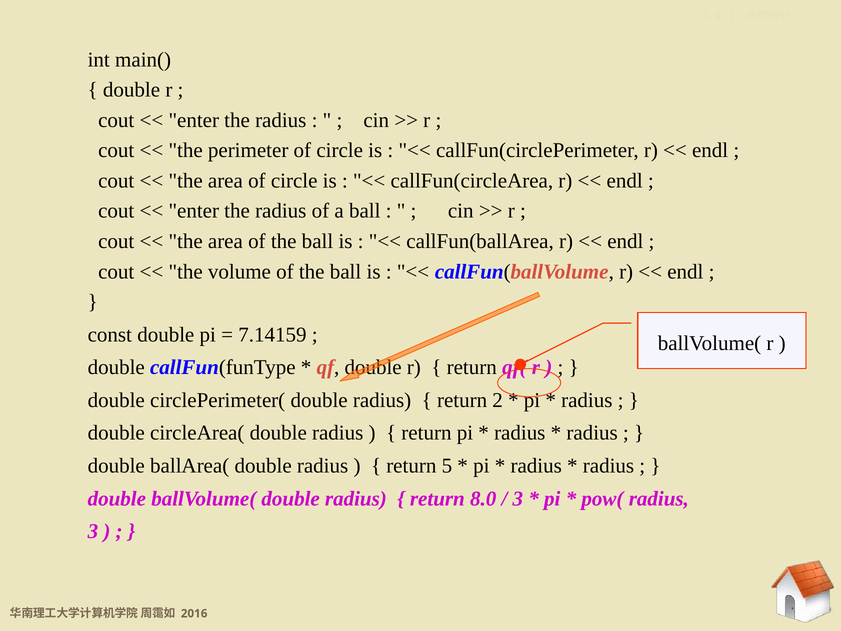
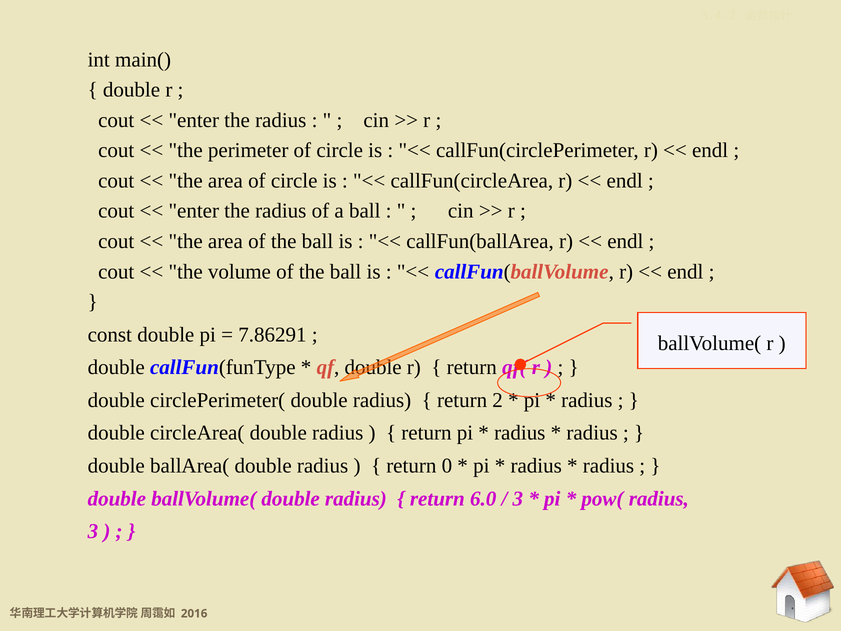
7.14159: 7.14159 -> 7.86291 (272, 335)
5: 5 -> 0 (447, 466)
8.0: 8.0 -> 6.0 (483, 498)
